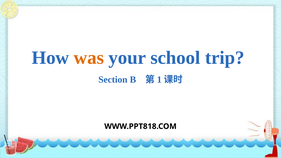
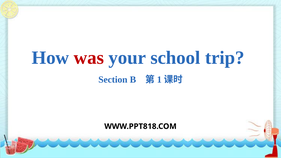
was colour: orange -> red (89, 58)
